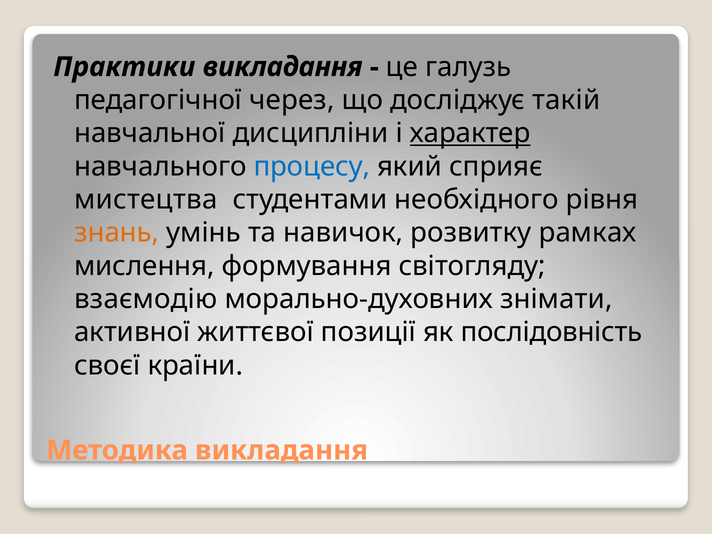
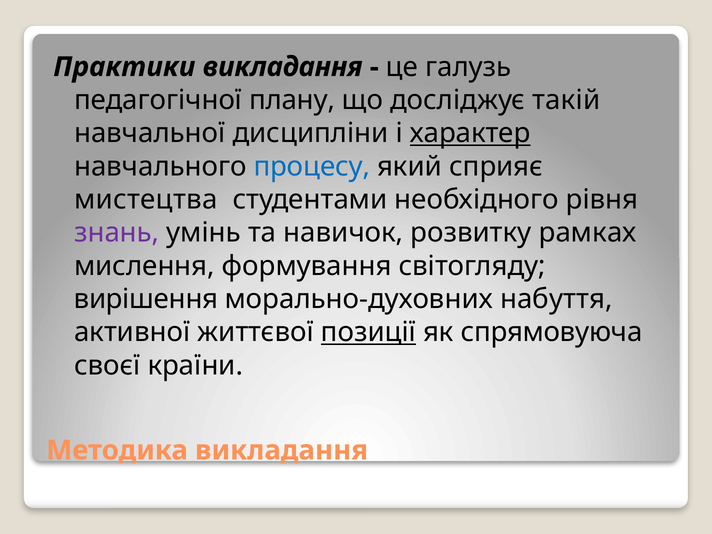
через: через -> плану (292, 100)
знань colour: orange -> purple (117, 233)
взаємодію: взаємодію -> вирішення (146, 299)
знімати: знімати -> набуття (556, 299)
позиції underline: none -> present (368, 332)
послідовність: послідовність -> спрямовуюча (552, 332)
